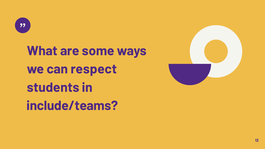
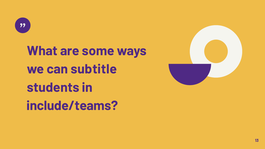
respect: respect -> subtitle (94, 69)
